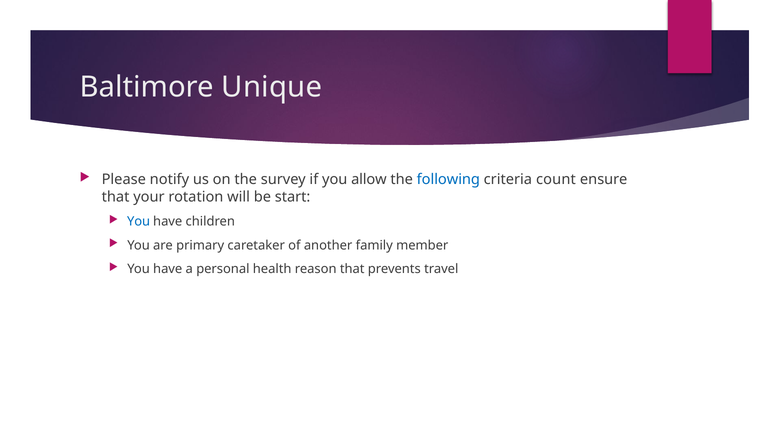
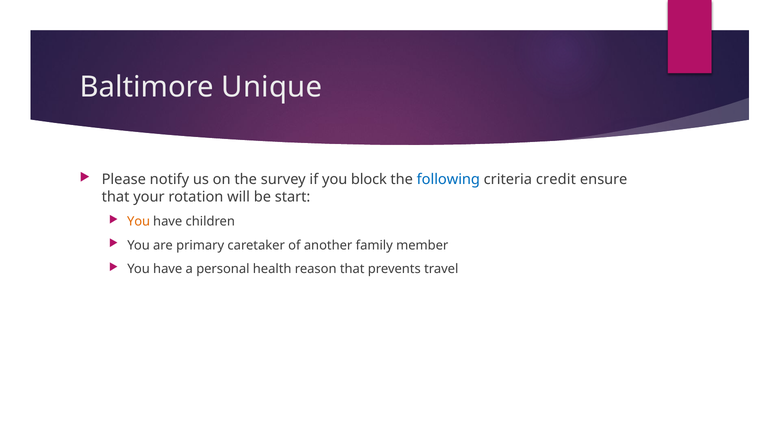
allow: allow -> block (369, 179)
count: count -> credit (556, 179)
You colour: blue -> orange (139, 221)
